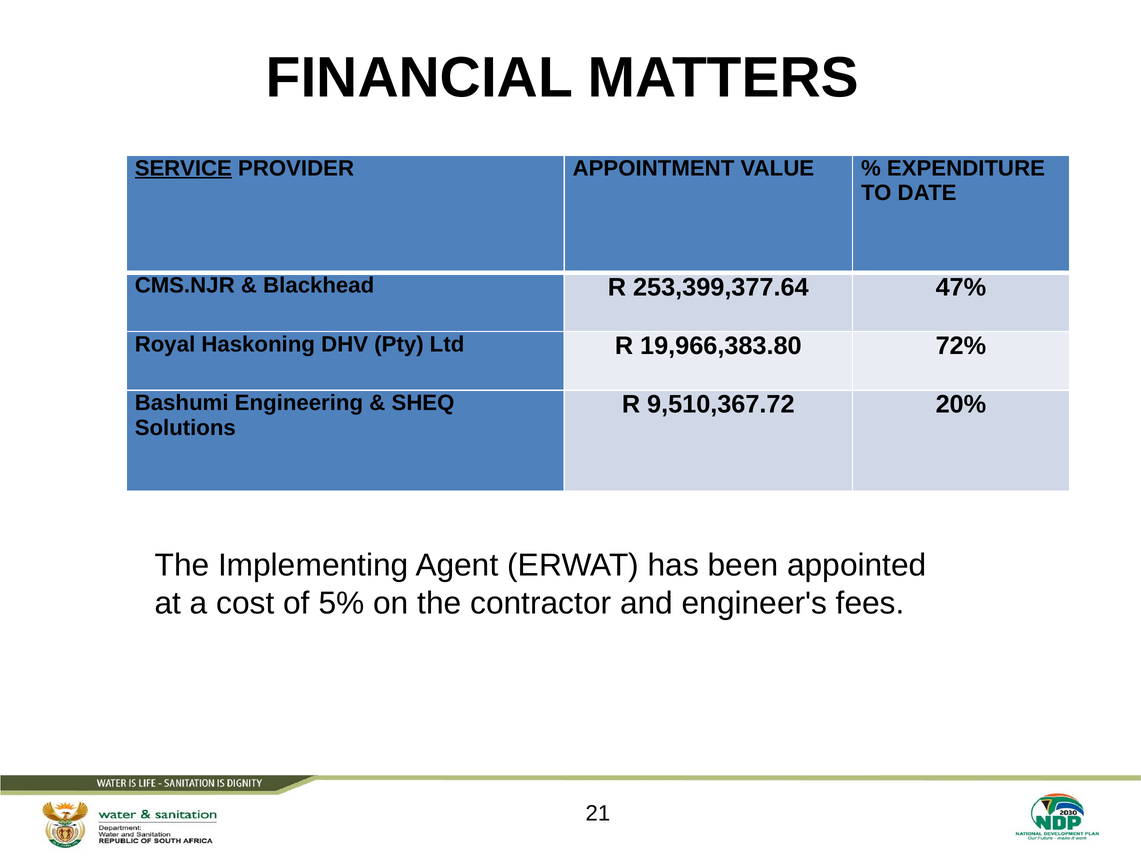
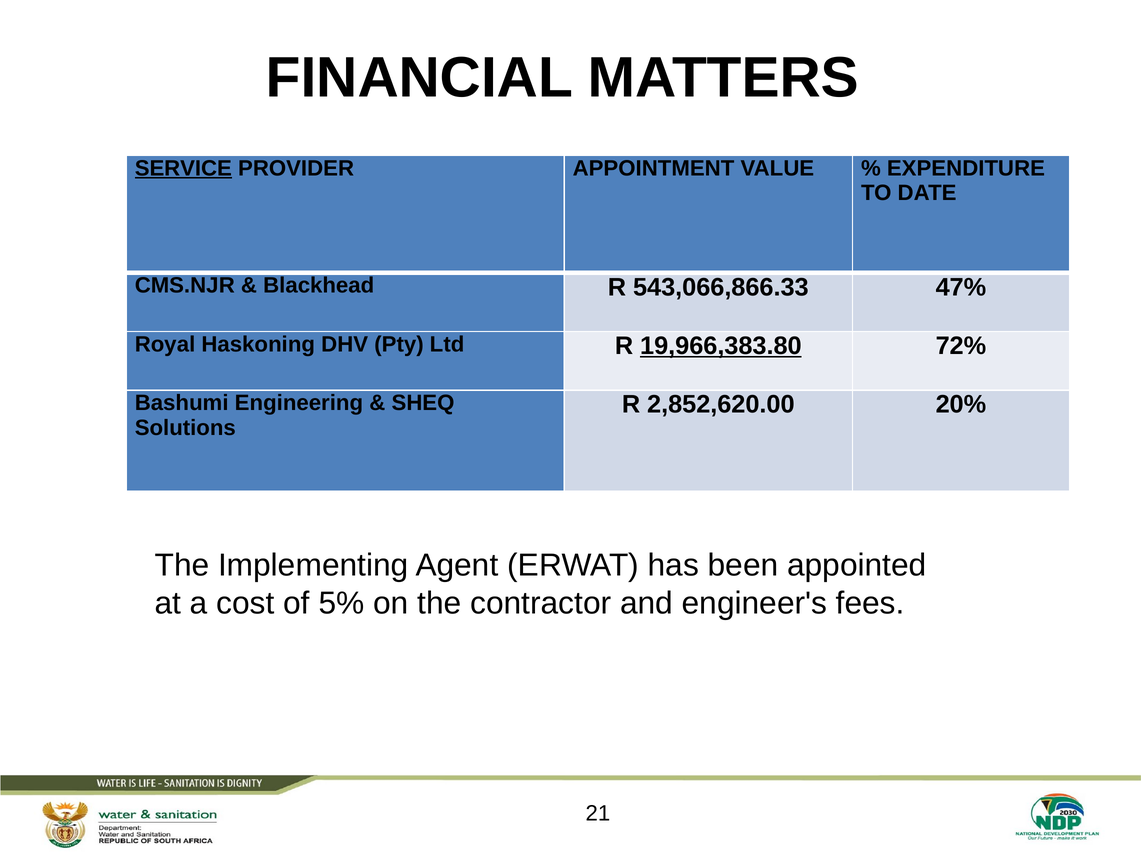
253,399,377.64: 253,399,377.64 -> 543,066,866.33 (721, 287)
19,966,383.80 underline: none -> present (721, 346)
9,510,367.72: 9,510,367.72 -> 2,852,620.00 (721, 404)
